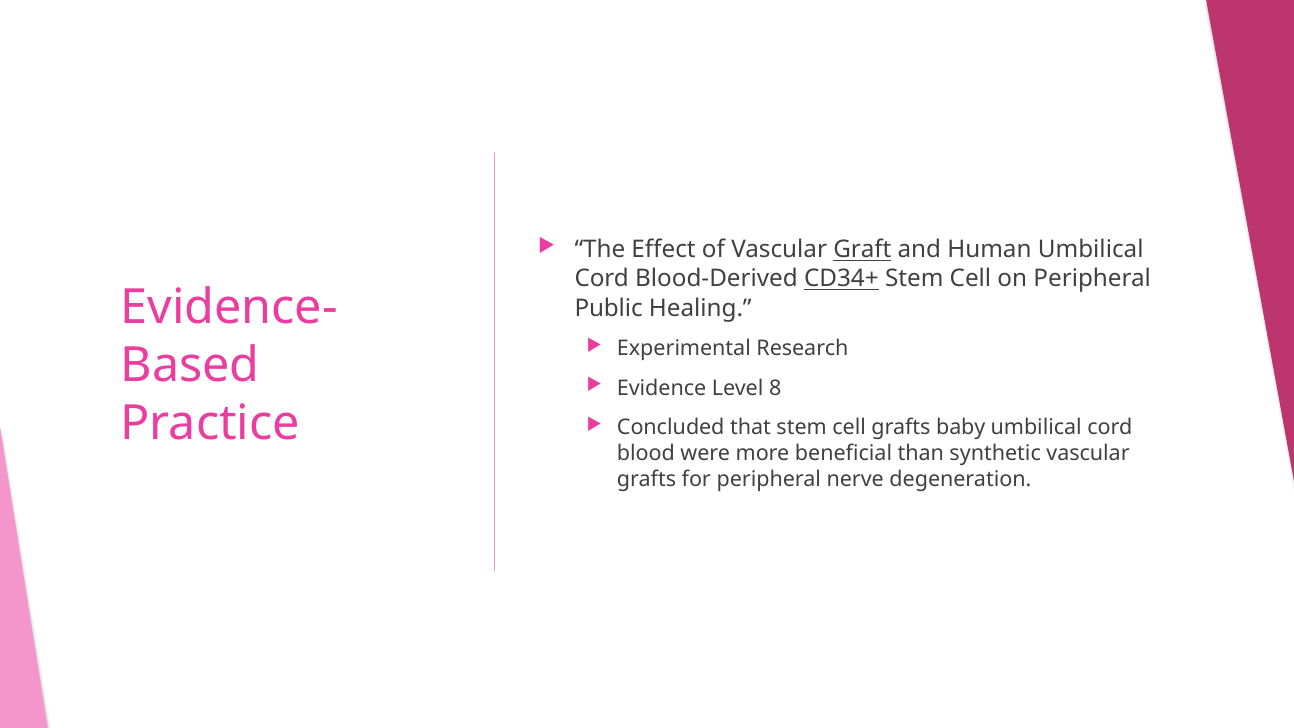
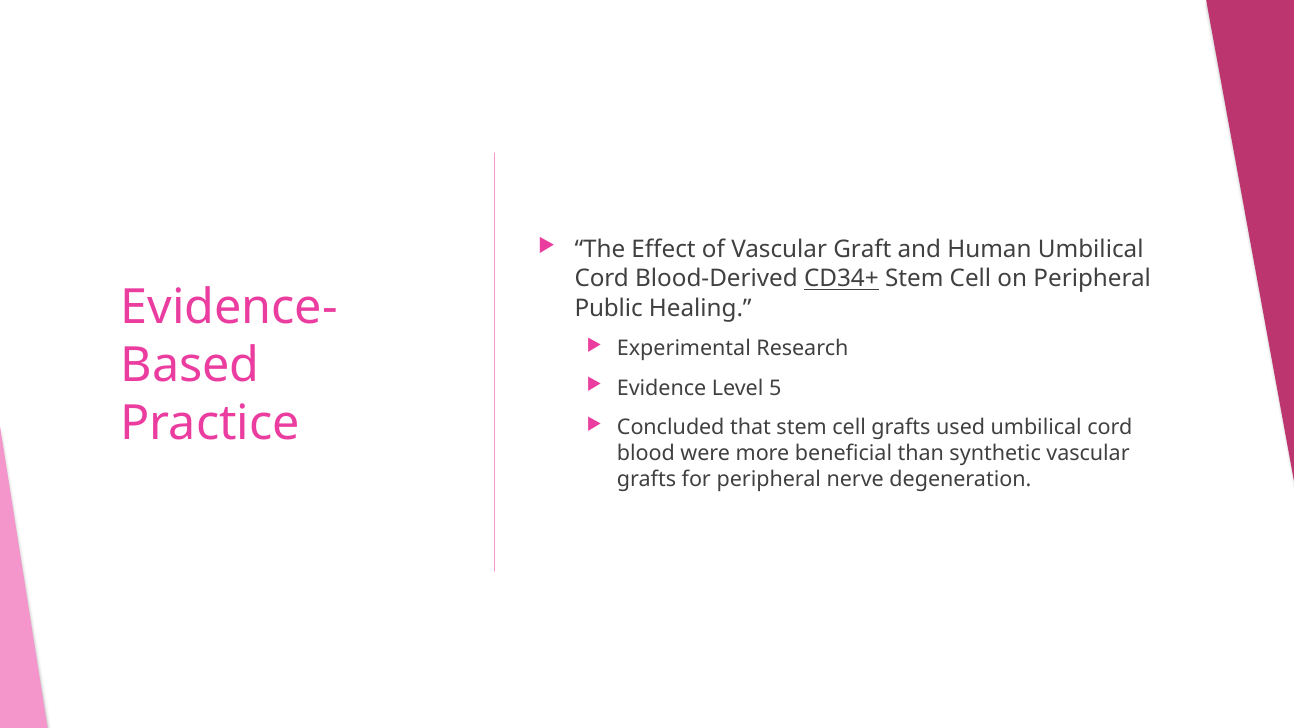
Graft underline: present -> none (862, 250)
8: 8 -> 5 (775, 388)
baby: baby -> used (961, 427)
